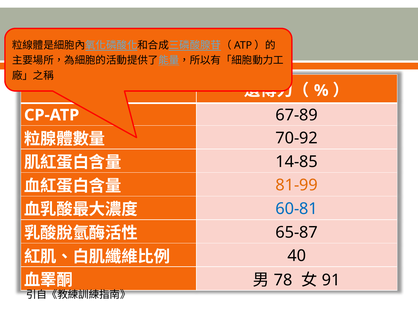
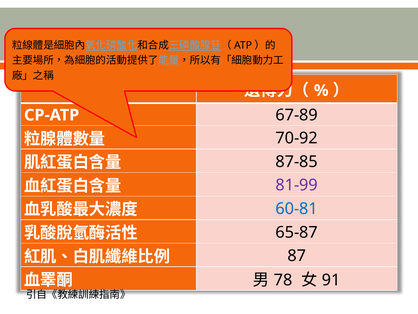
14-85: 14-85 -> 87-85 (297, 161)
81-99 colour: orange -> purple (297, 185)
40: 40 -> 87 (297, 255)
